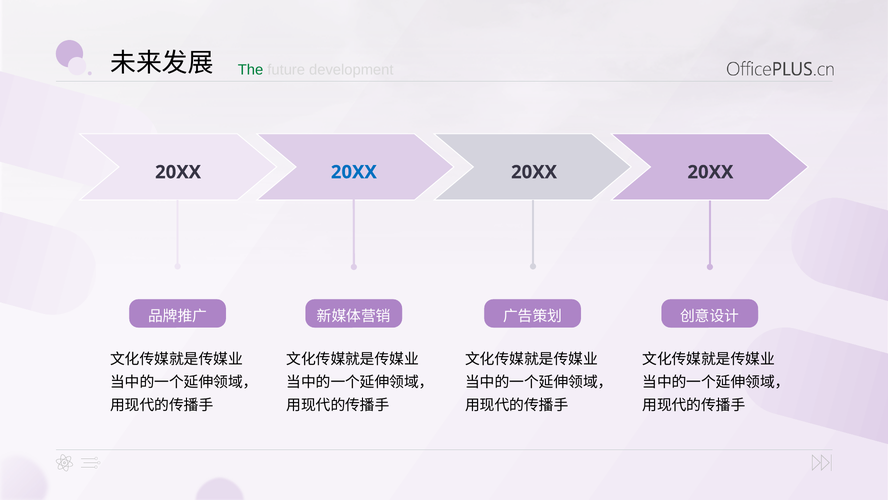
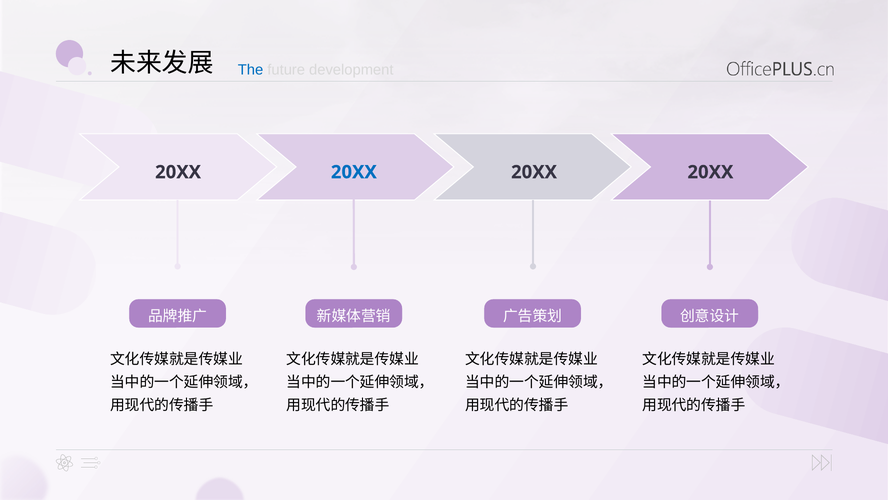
The colour: green -> blue (251, 70)
